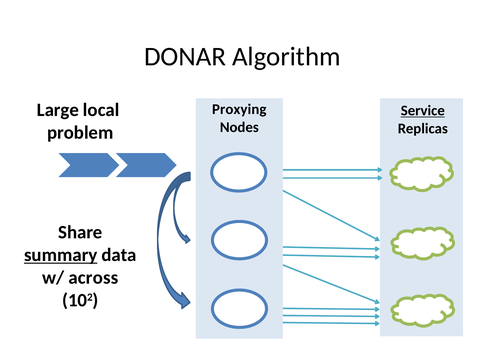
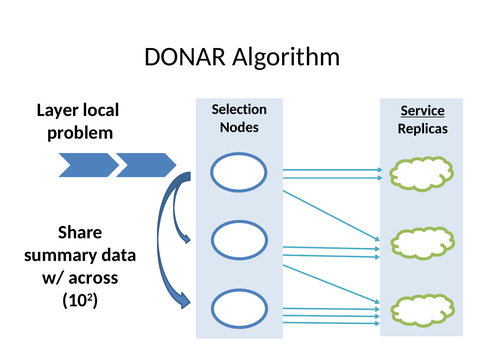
Large: Large -> Layer (58, 110)
Proxying: Proxying -> Selection (239, 109)
summary underline: present -> none (61, 255)
